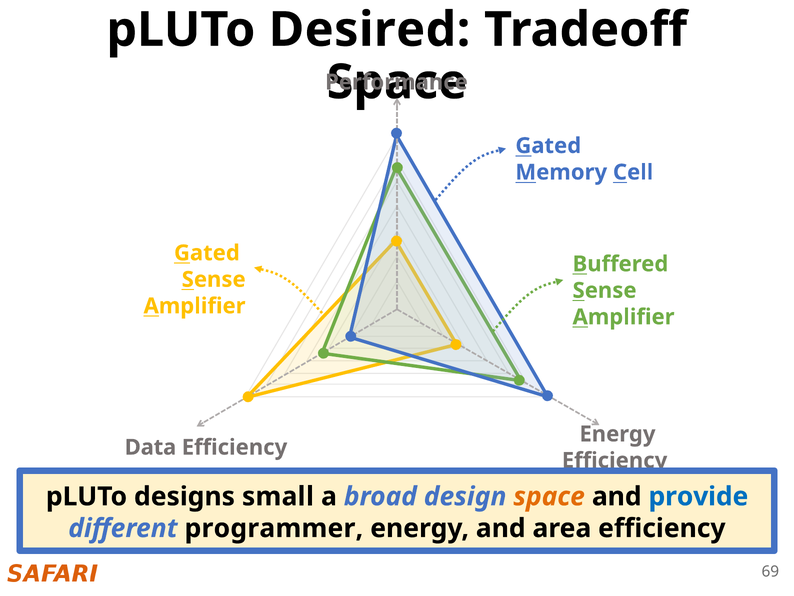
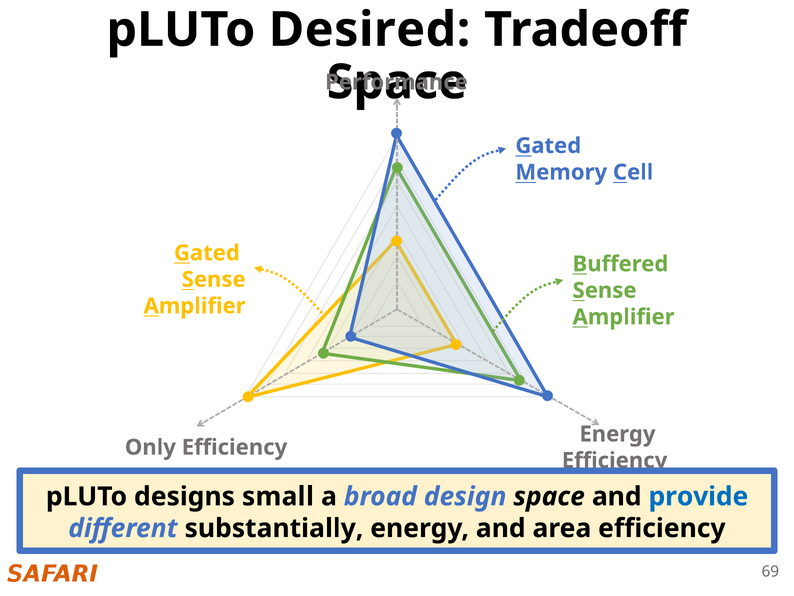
Data: Data -> Only (150, 447)
space colour: orange -> black (549, 496)
programmer: programmer -> substantially (274, 528)
